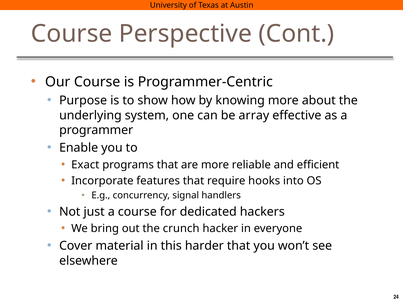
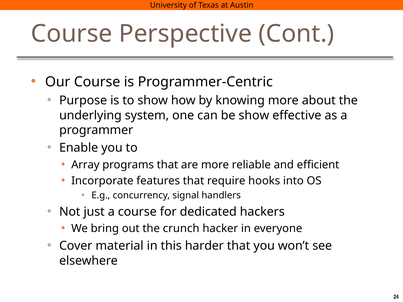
be array: array -> show (254, 115)
Exact: Exact -> Array (85, 165)
